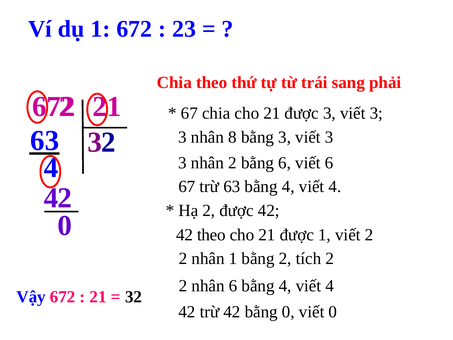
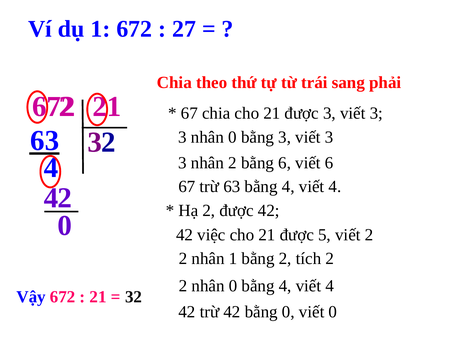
23: 23 -> 27 (184, 29)
3 nhân 8: 8 -> 0 (232, 137)
42 theo: theo -> việc (211, 235)
được 1: 1 -> 5 (325, 235)
2 nhân 6: 6 -> 0 (233, 286)
